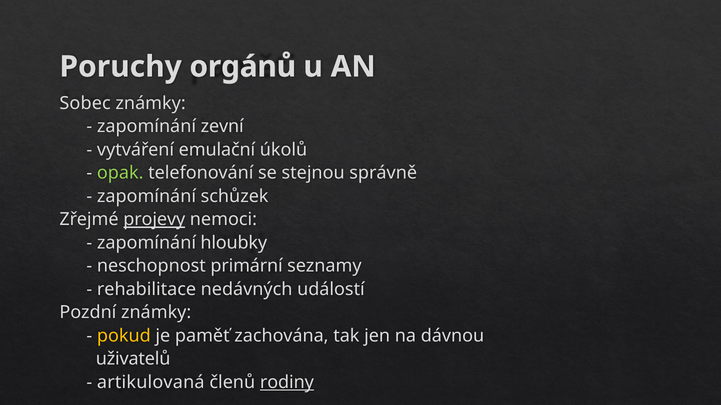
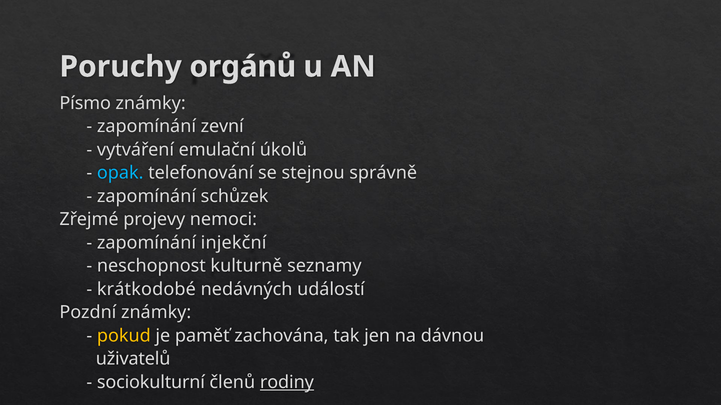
Sobec: Sobec -> Písmo (85, 103)
opak colour: light green -> light blue (120, 173)
projevy underline: present -> none (154, 220)
hloubky: hloubky -> injekční (234, 243)
primární: primární -> kulturně (246, 266)
rehabilitace: rehabilitace -> krátkodobé (146, 290)
artikulovaná: artikulovaná -> sociokulturní (151, 383)
